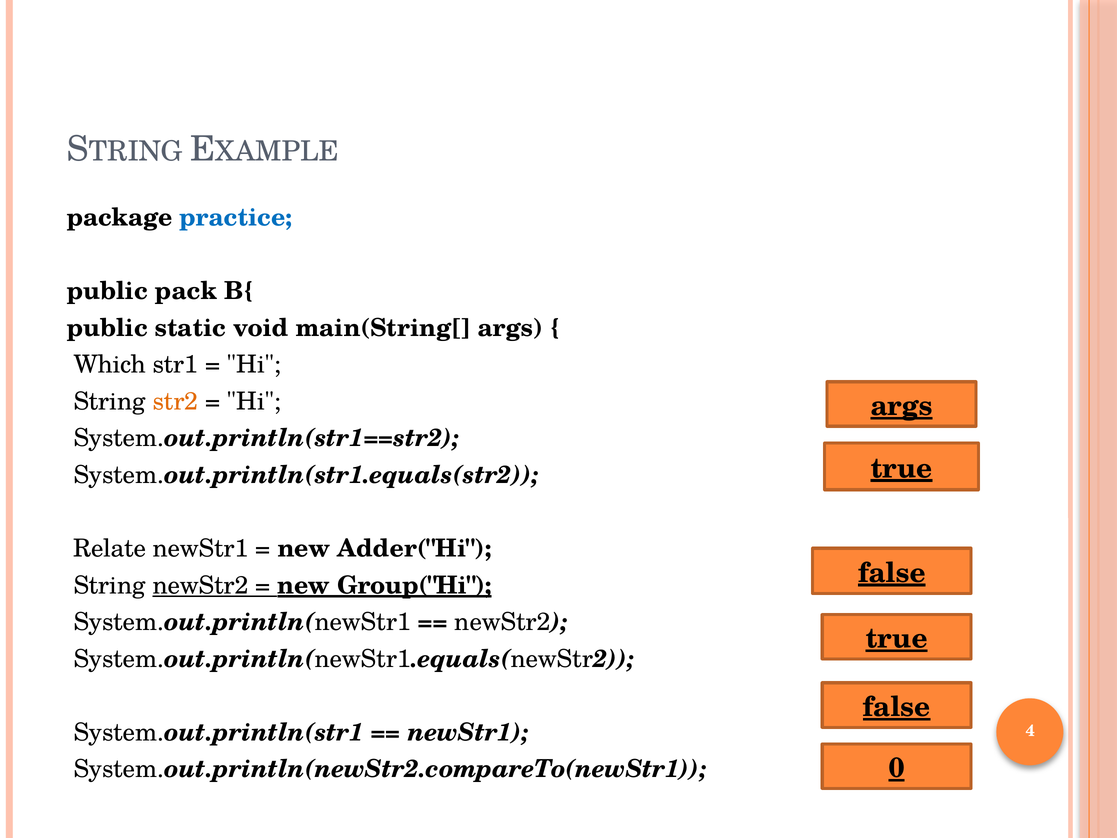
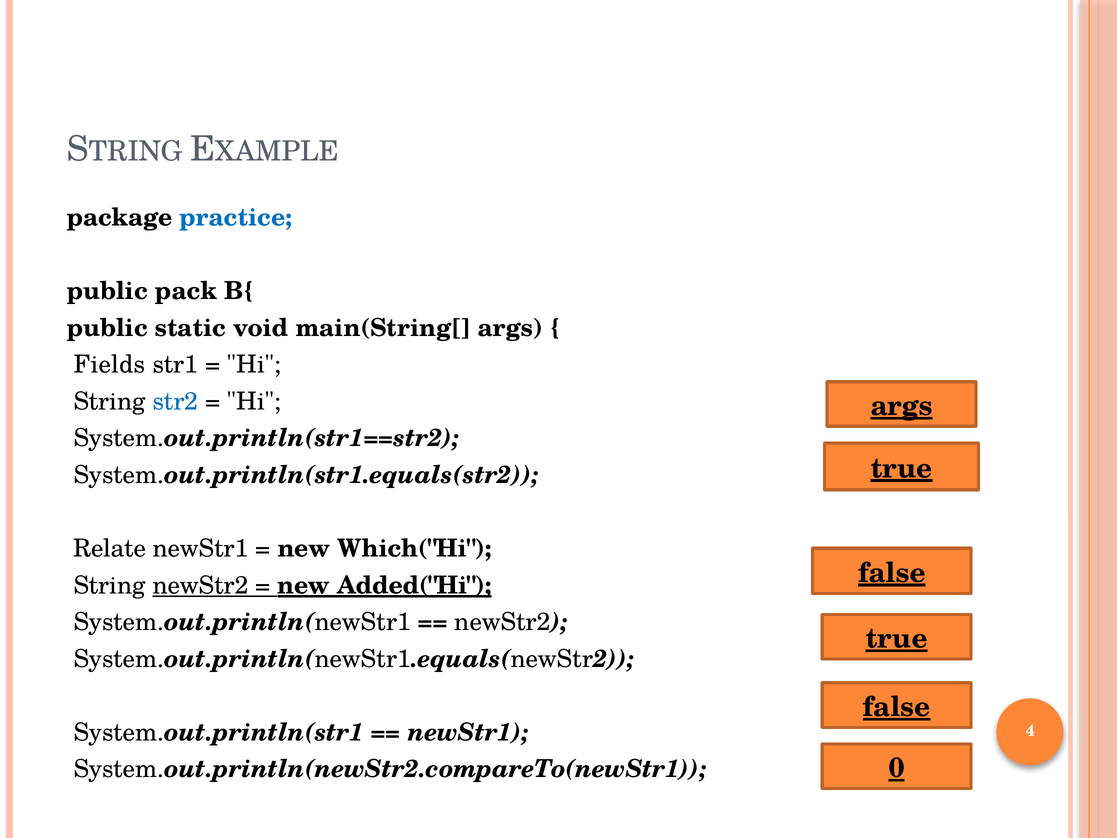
Which: Which -> Fields (110, 365)
str2 colour: orange -> blue (175, 401)
Adder("Hi: Adder("Hi -> Which("Hi (415, 548)
Group("Hi: Group("Hi -> Added("Hi (414, 585)
